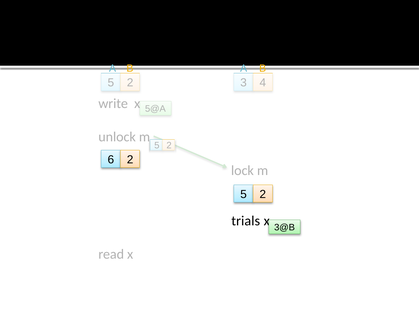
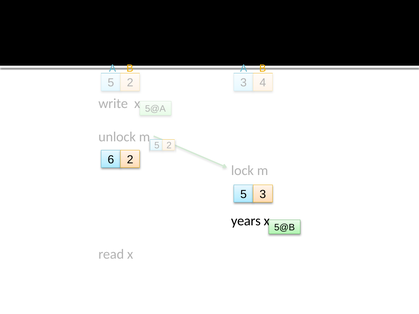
2: 2 -> 3 (263, 195)
trials: trials -> years (246, 221)
3@B: 3@B -> 5@B (285, 228)
